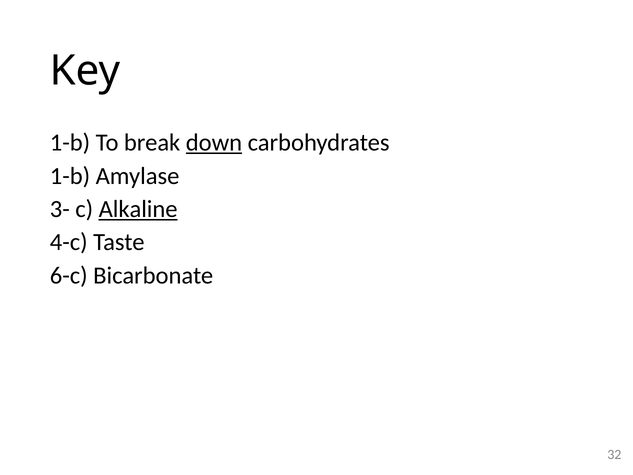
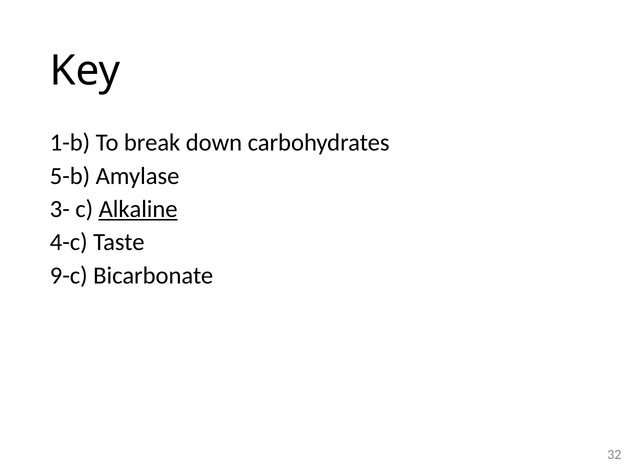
down underline: present -> none (214, 143)
1-b: 1-b -> 5-b (70, 176)
6-c: 6-c -> 9-c (69, 275)
